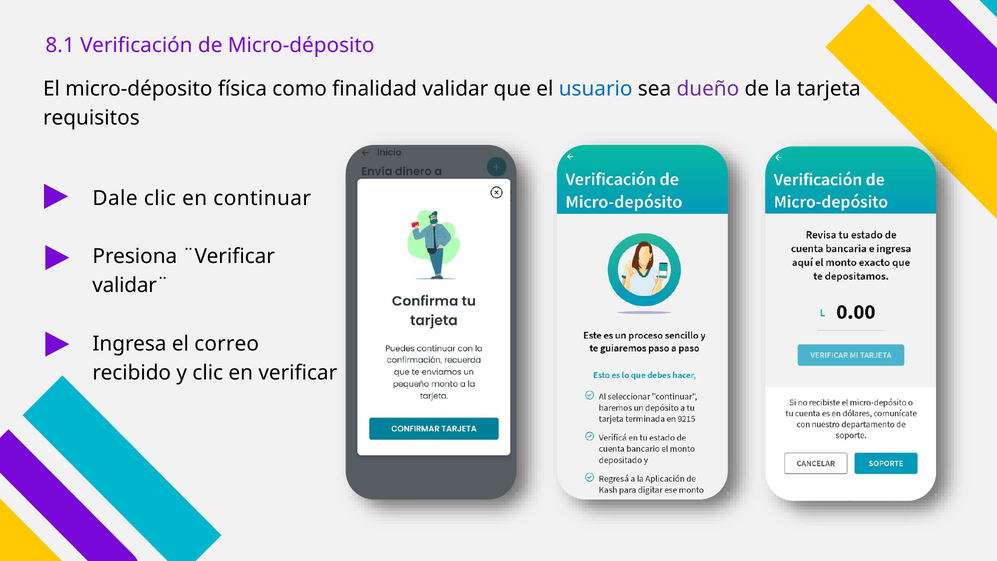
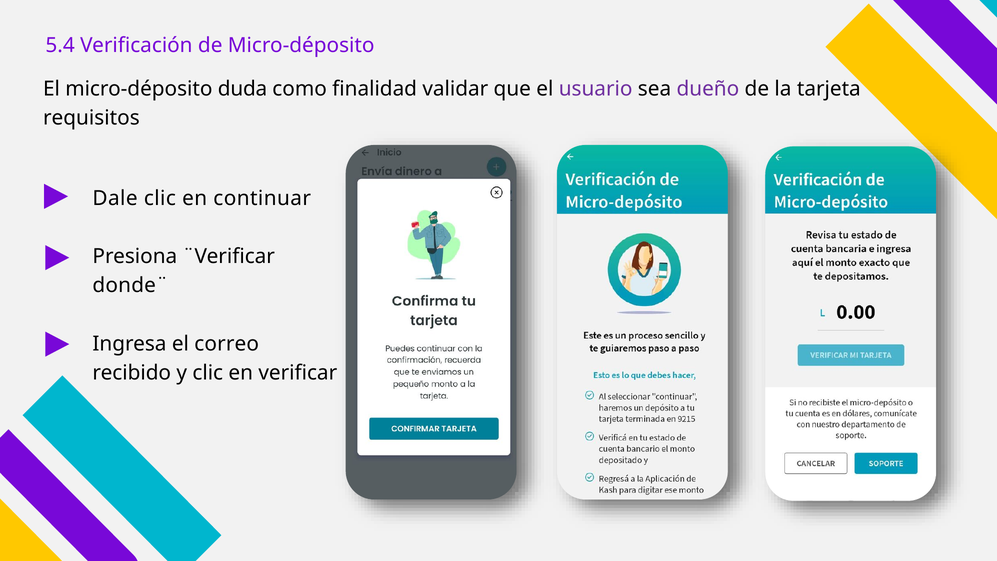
8.1: 8.1 -> 5.4 (60, 46)
física: física -> duda (243, 89)
usuario colour: blue -> purple (596, 89)
validar¨: validar¨ -> donde¨ (130, 285)
